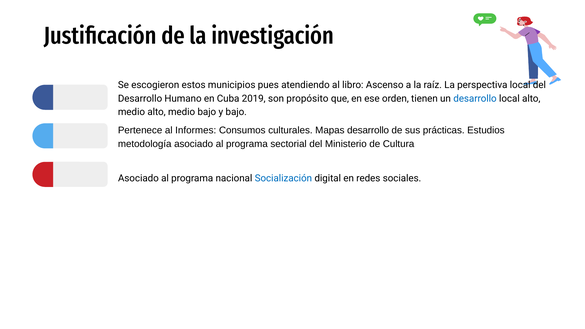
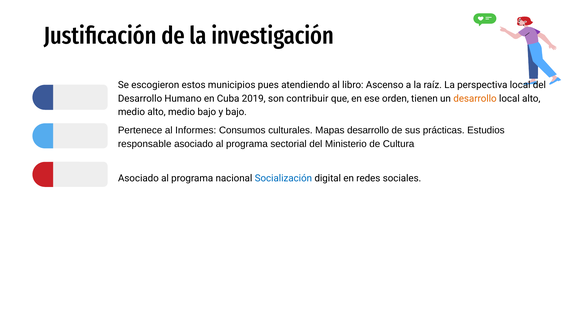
propósito: propósito -> contribuir (307, 99)
desarrollo colour: blue -> orange (475, 99)
metodología: metodología -> responsable (145, 144)
